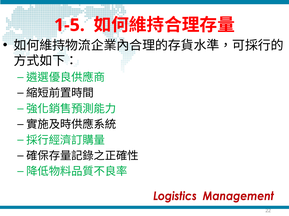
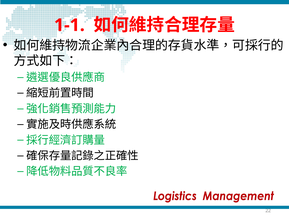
1-5: 1-5 -> 1-1 (69, 25)
